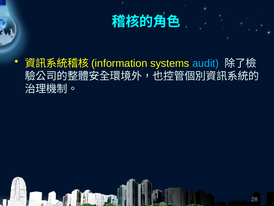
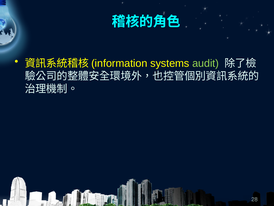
audit colour: light blue -> light green (206, 63)
